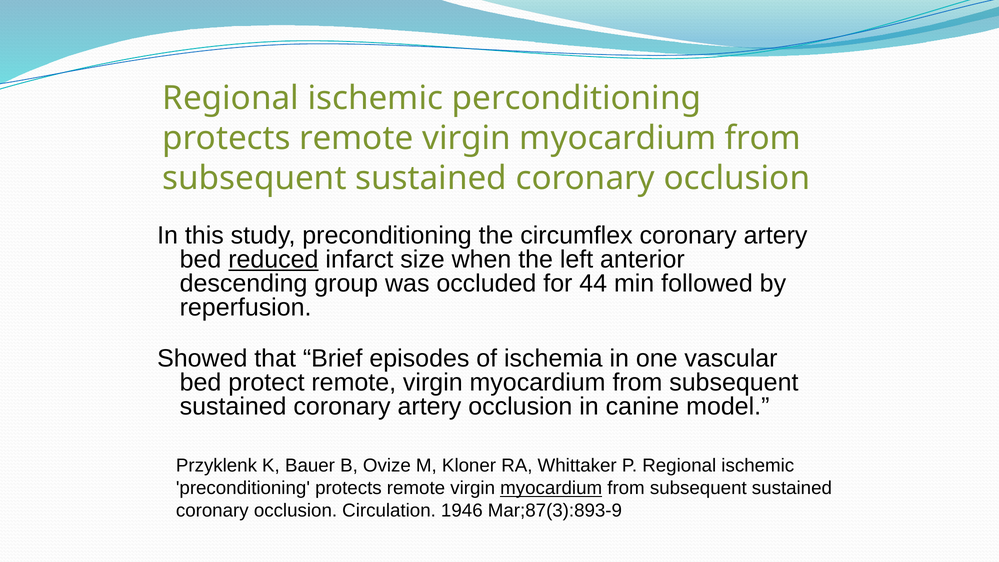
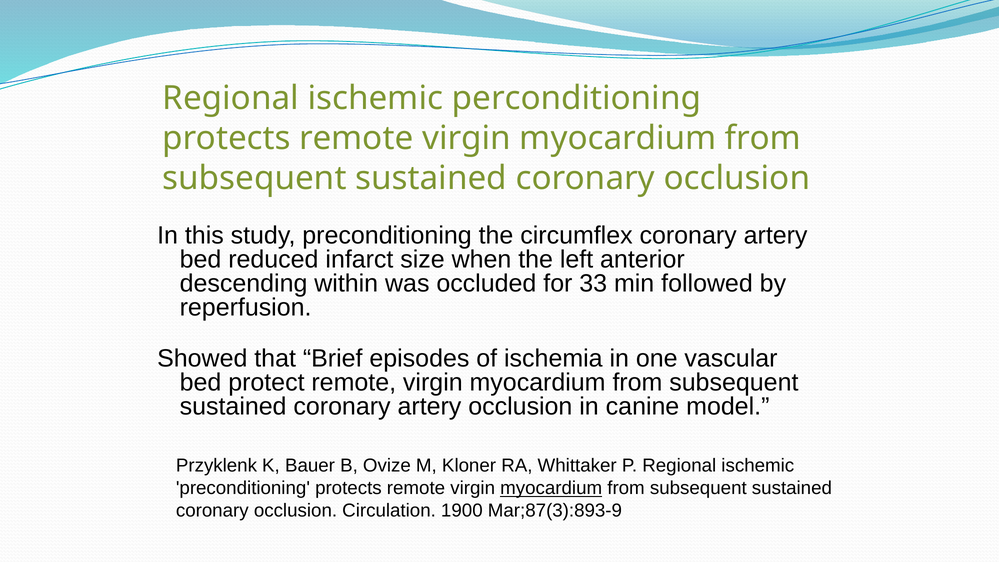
reduced underline: present -> none (273, 260)
group: group -> within (346, 284)
44: 44 -> 33 (593, 284)
1946: 1946 -> 1900 (462, 511)
